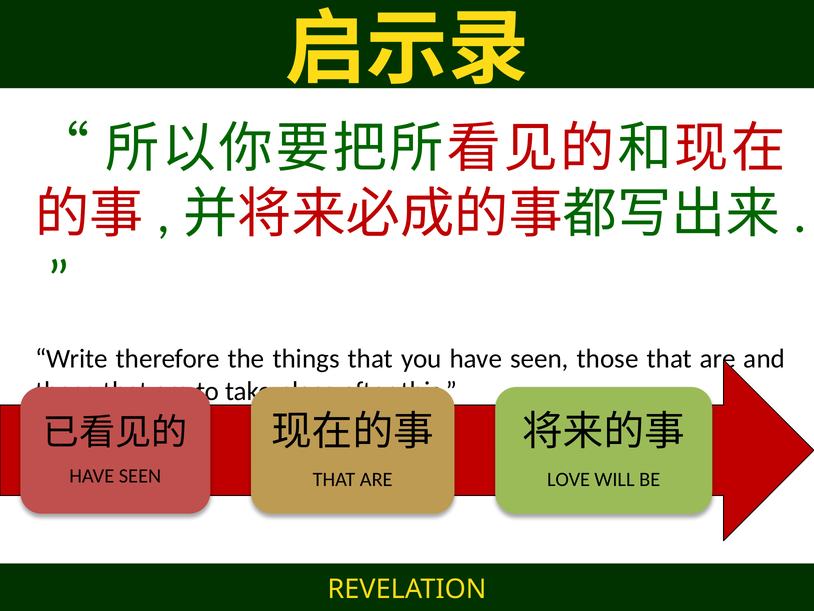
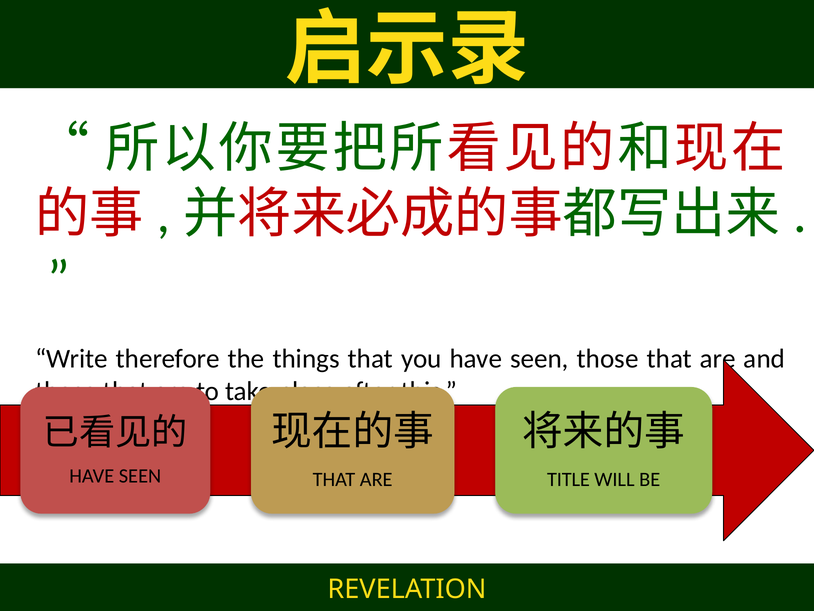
LOVE: LOVE -> TITLE (568, 479)
